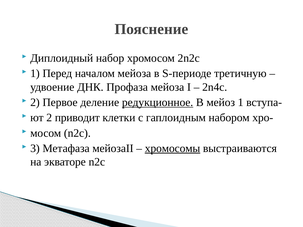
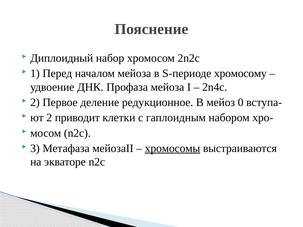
третичную: третичную -> хромосому (240, 74)
редукционное underline: present -> none (158, 103)
мейоз 1: 1 -> 0 (241, 103)
